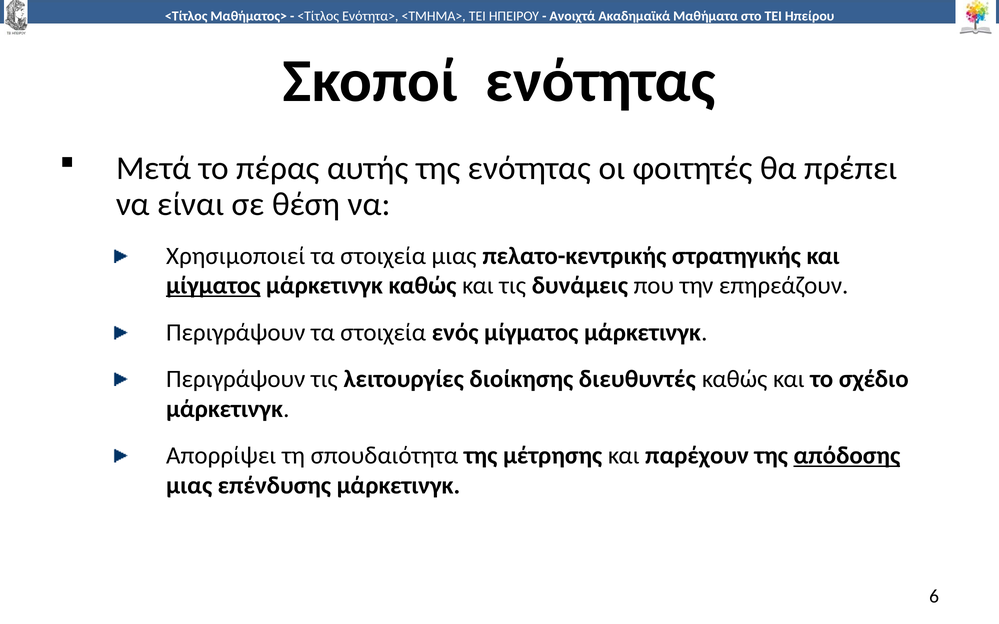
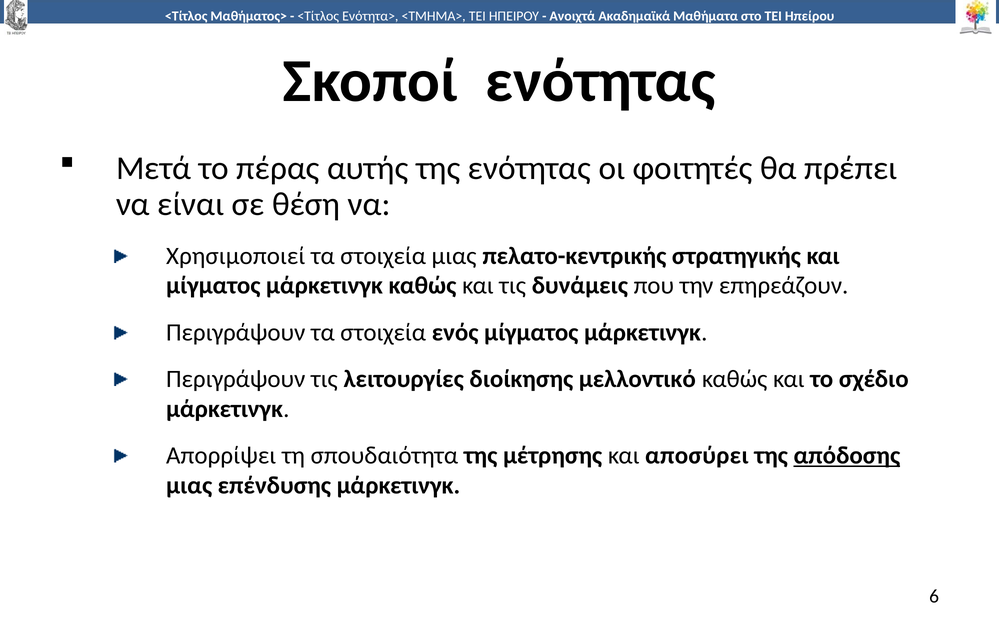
μίγματος underline: present -> none (213, 286)
διευθυντές: διευθυντές -> μελλοντικό (637, 379)
παρέχουν: παρέχουν -> αποσύρει (697, 456)
